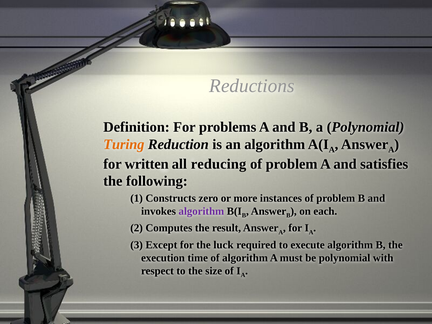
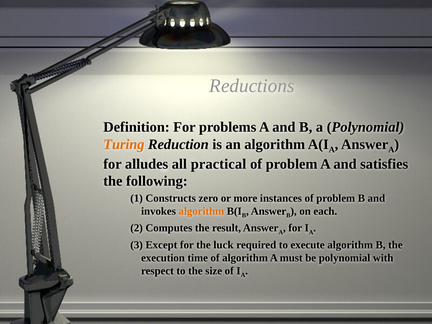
written: written -> alludes (147, 164)
reducing: reducing -> practical (219, 164)
algorithm colour: purple -> orange (201, 211)
